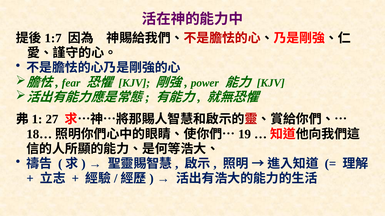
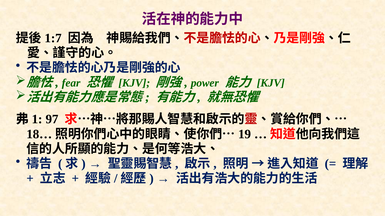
27: 27 -> 97 (52, 120)
